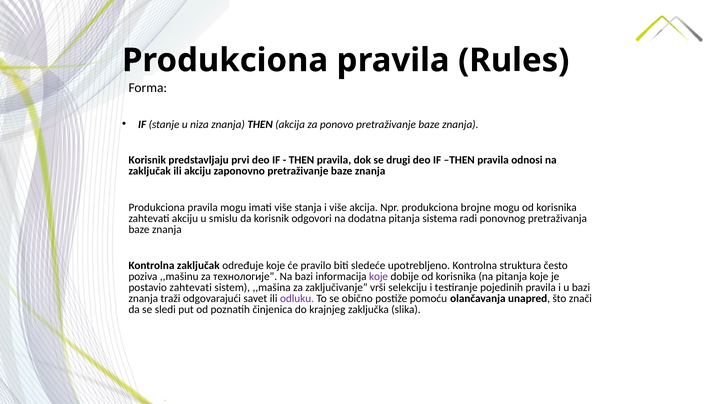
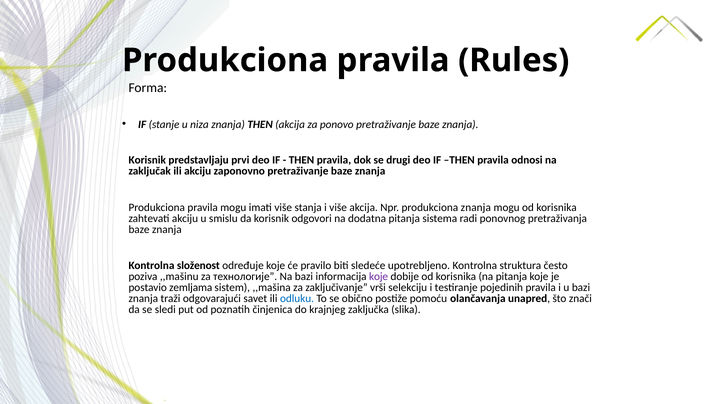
produkciona brojne: brojne -> znanja (476, 207)
Kontrolna zaključak: zaključak -> složenost (198, 266)
postavio zahtevati: zahtevati -> zemljama (191, 287)
odluku colour: purple -> blue (297, 298)
